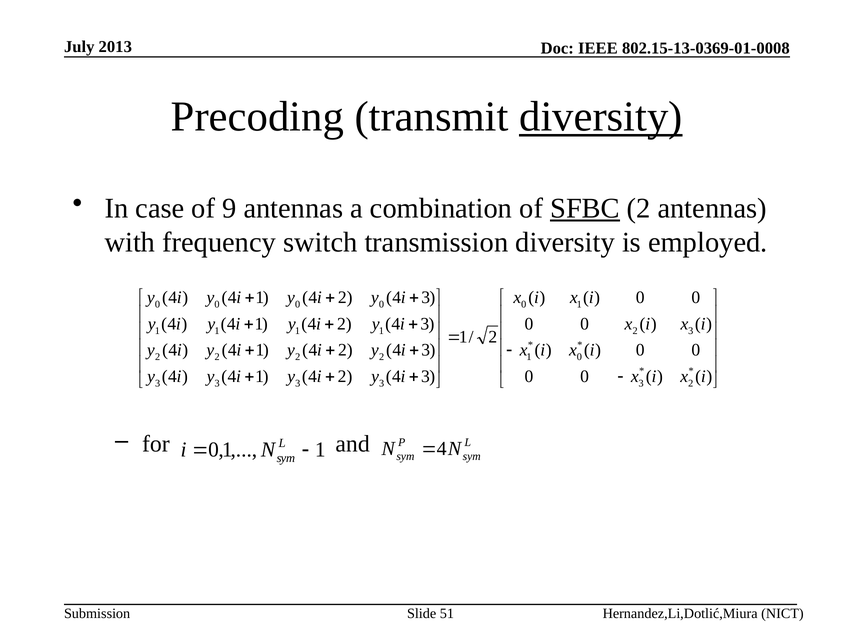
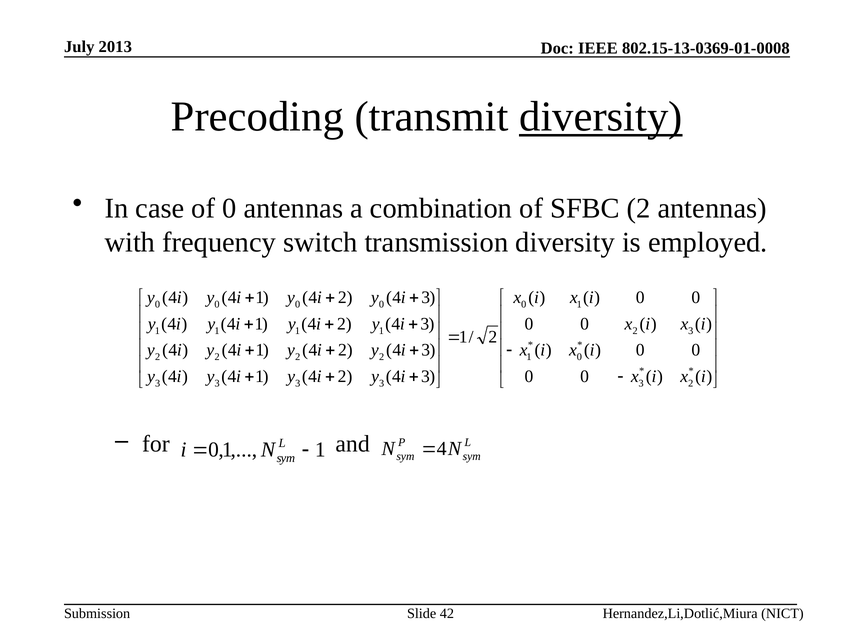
of 9: 9 -> 0 (229, 208)
SFBC underline: present -> none (585, 208)
51: 51 -> 42 (447, 614)
